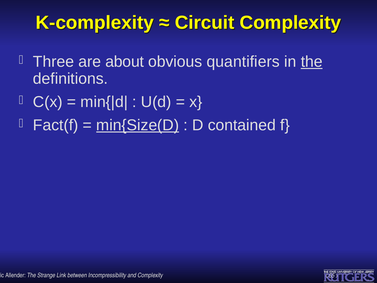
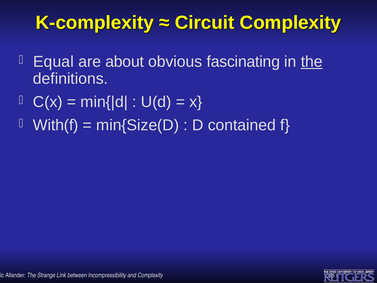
Three: Three -> Equal (53, 62)
quantifiers: quantifiers -> fascinating (243, 62)
Fact(f: Fact(f -> With(f (56, 125)
min{Size(D underline: present -> none (138, 125)
